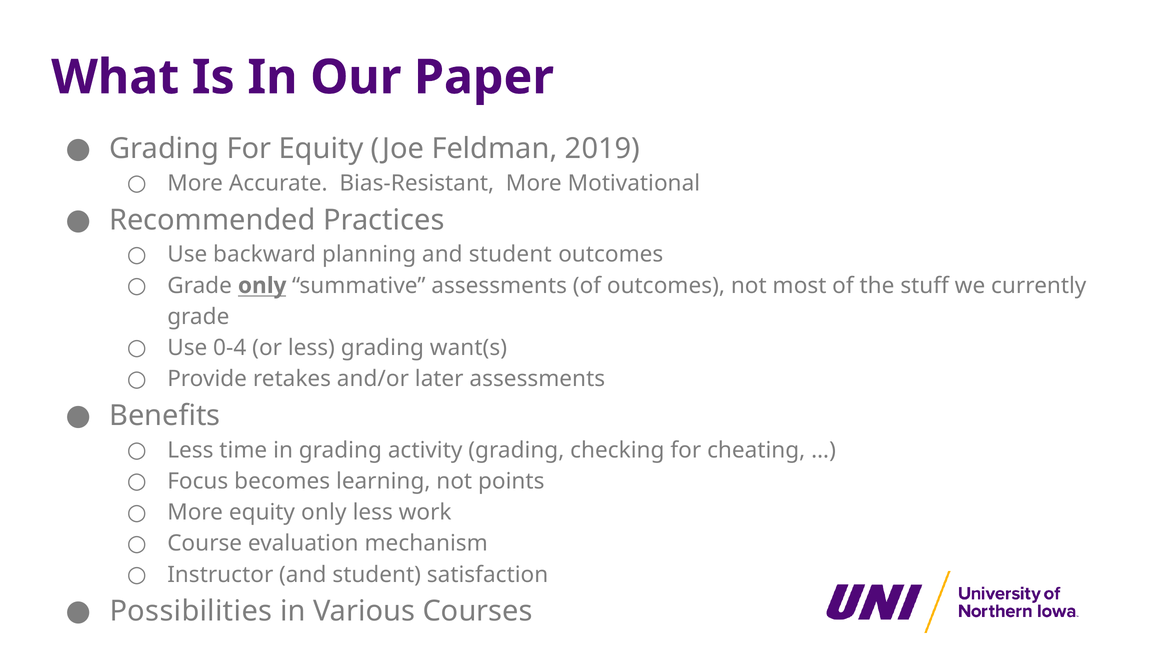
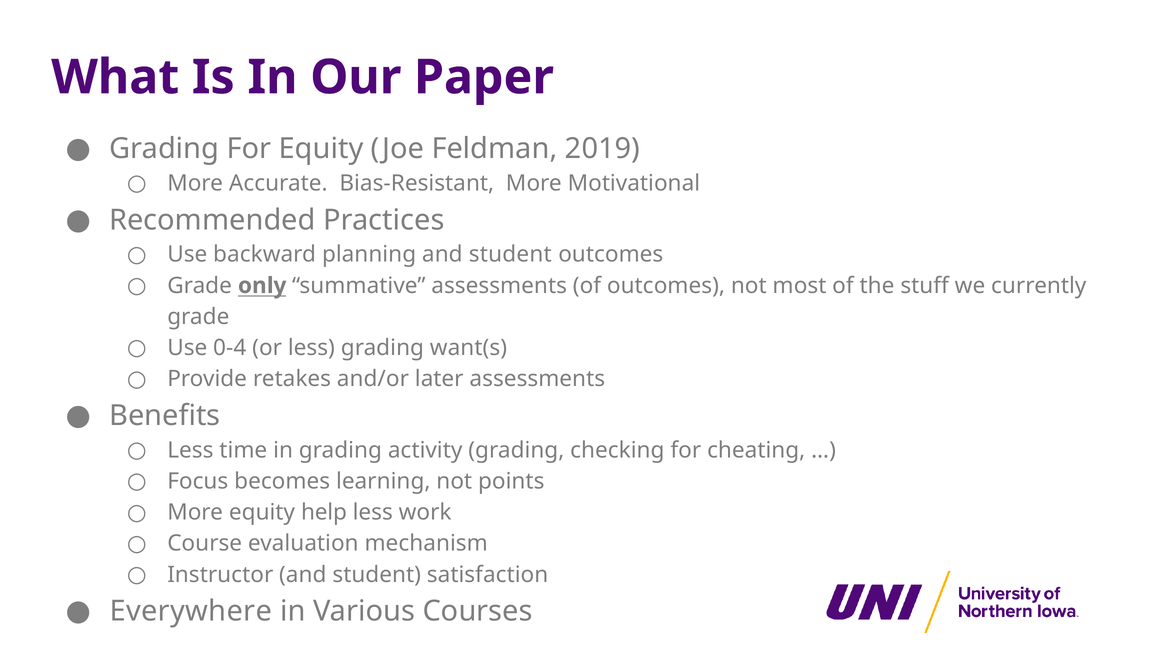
equity only: only -> help (324, 512)
Possibilities: Possibilities -> Everywhere (191, 611)
